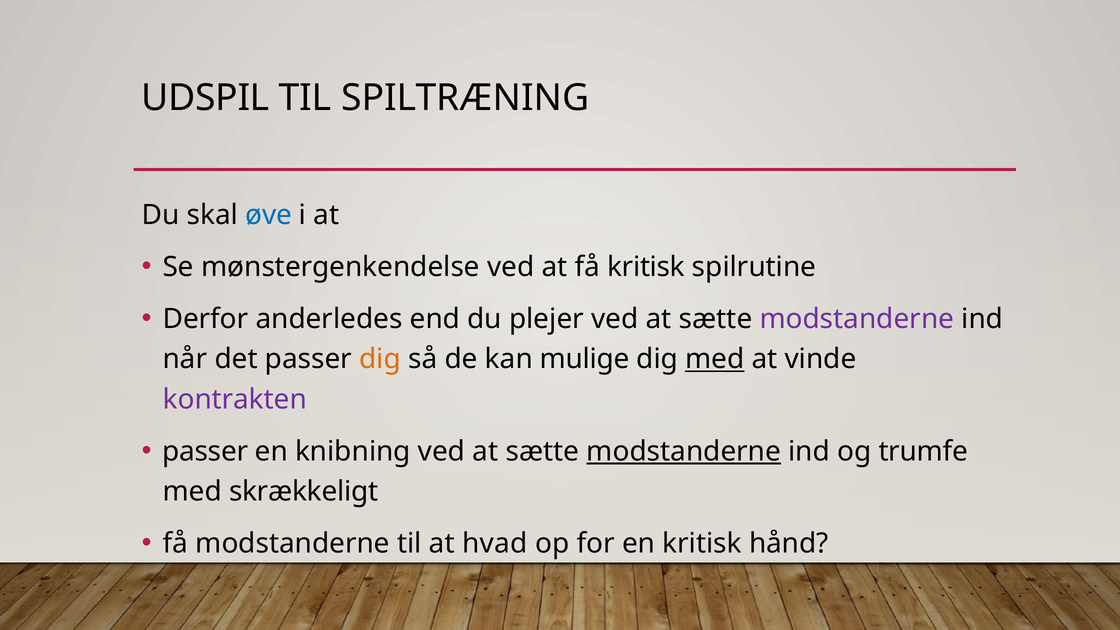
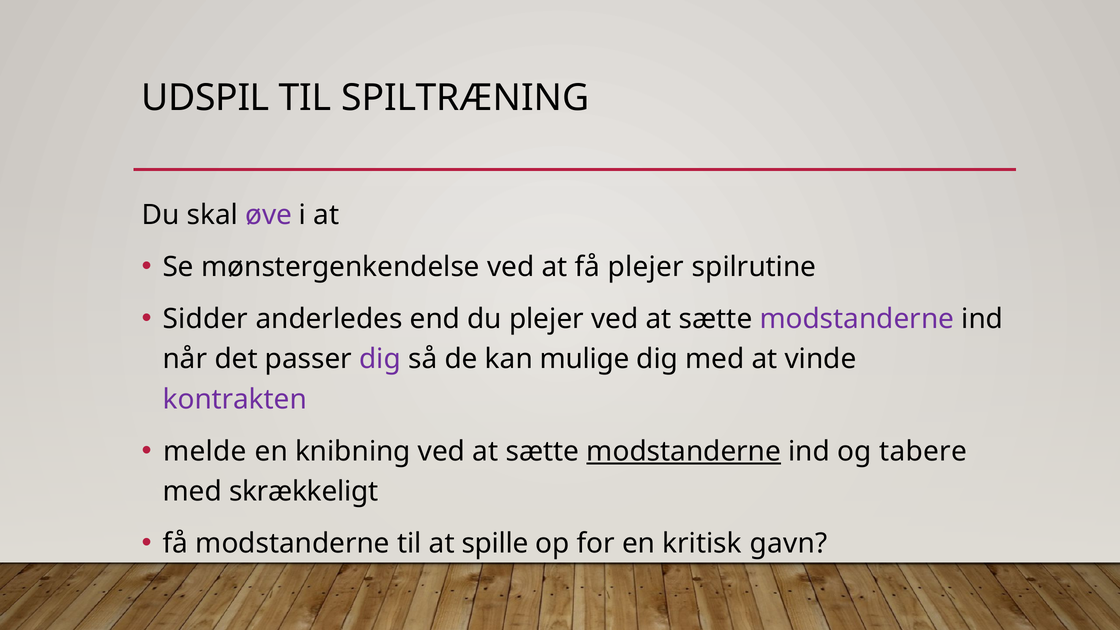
øve colour: blue -> purple (269, 215)
få kritisk: kritisk -> plejer (646, 267)
Derfor: Derfor -> Sidder (205, 319)
dig colour: orange -> purple (380, 359)
med underline: present -> none (715, 359)
passer: passer -> melde (205, 451)
trumfe: trumfe -> tabere (923, 451)
hvad: hvad -> spille (495, 544)
hånd: hånd -> gavn (789, 544)
